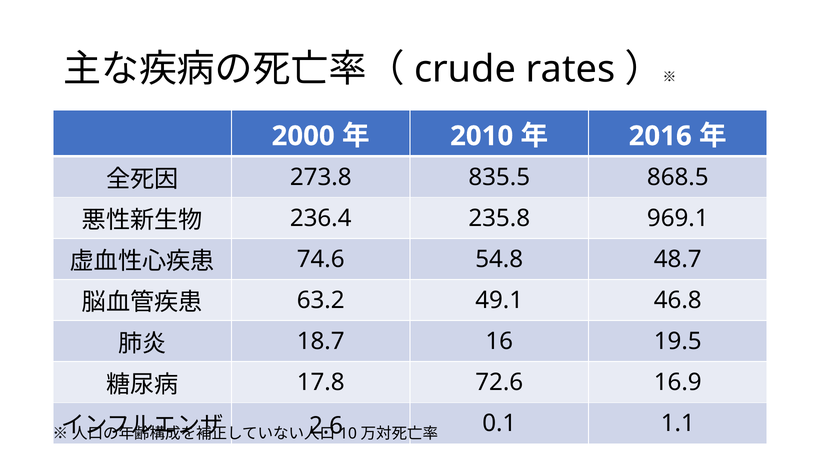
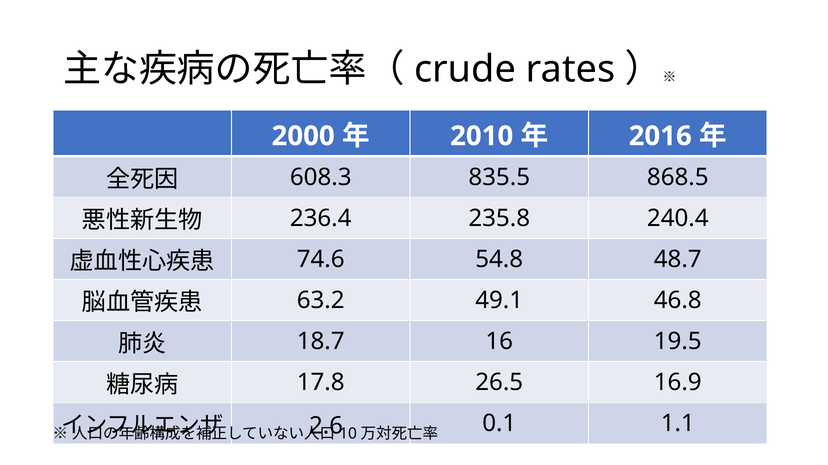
273.8: 273.8 -> 608.3 (321, 177)
969.1: 969.1 -> 240.4 (678, 219)
72.6: 72.6 -> 26.5 (499, 383)
